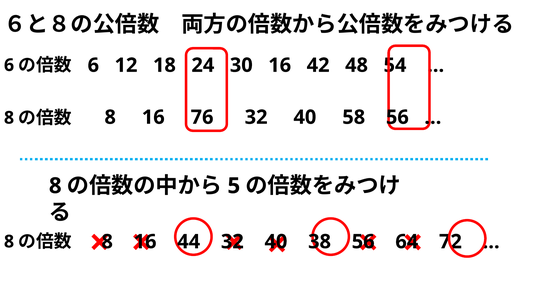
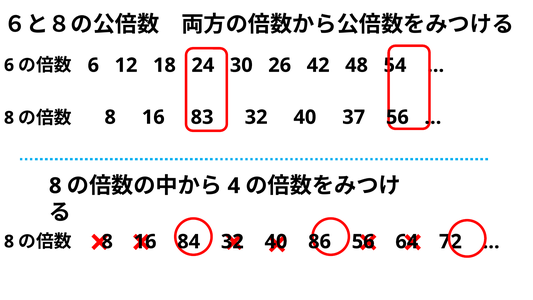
30 16: 16 -> 26 (280, 65)
76: 76 -> 83 (202, 117)
58: 58 -> 37 (354, 117)
5: 5 -> 4 (234, 186)
44: 44 -> 84 (189, 241)
38: 38 -> 86 (320, 241)
